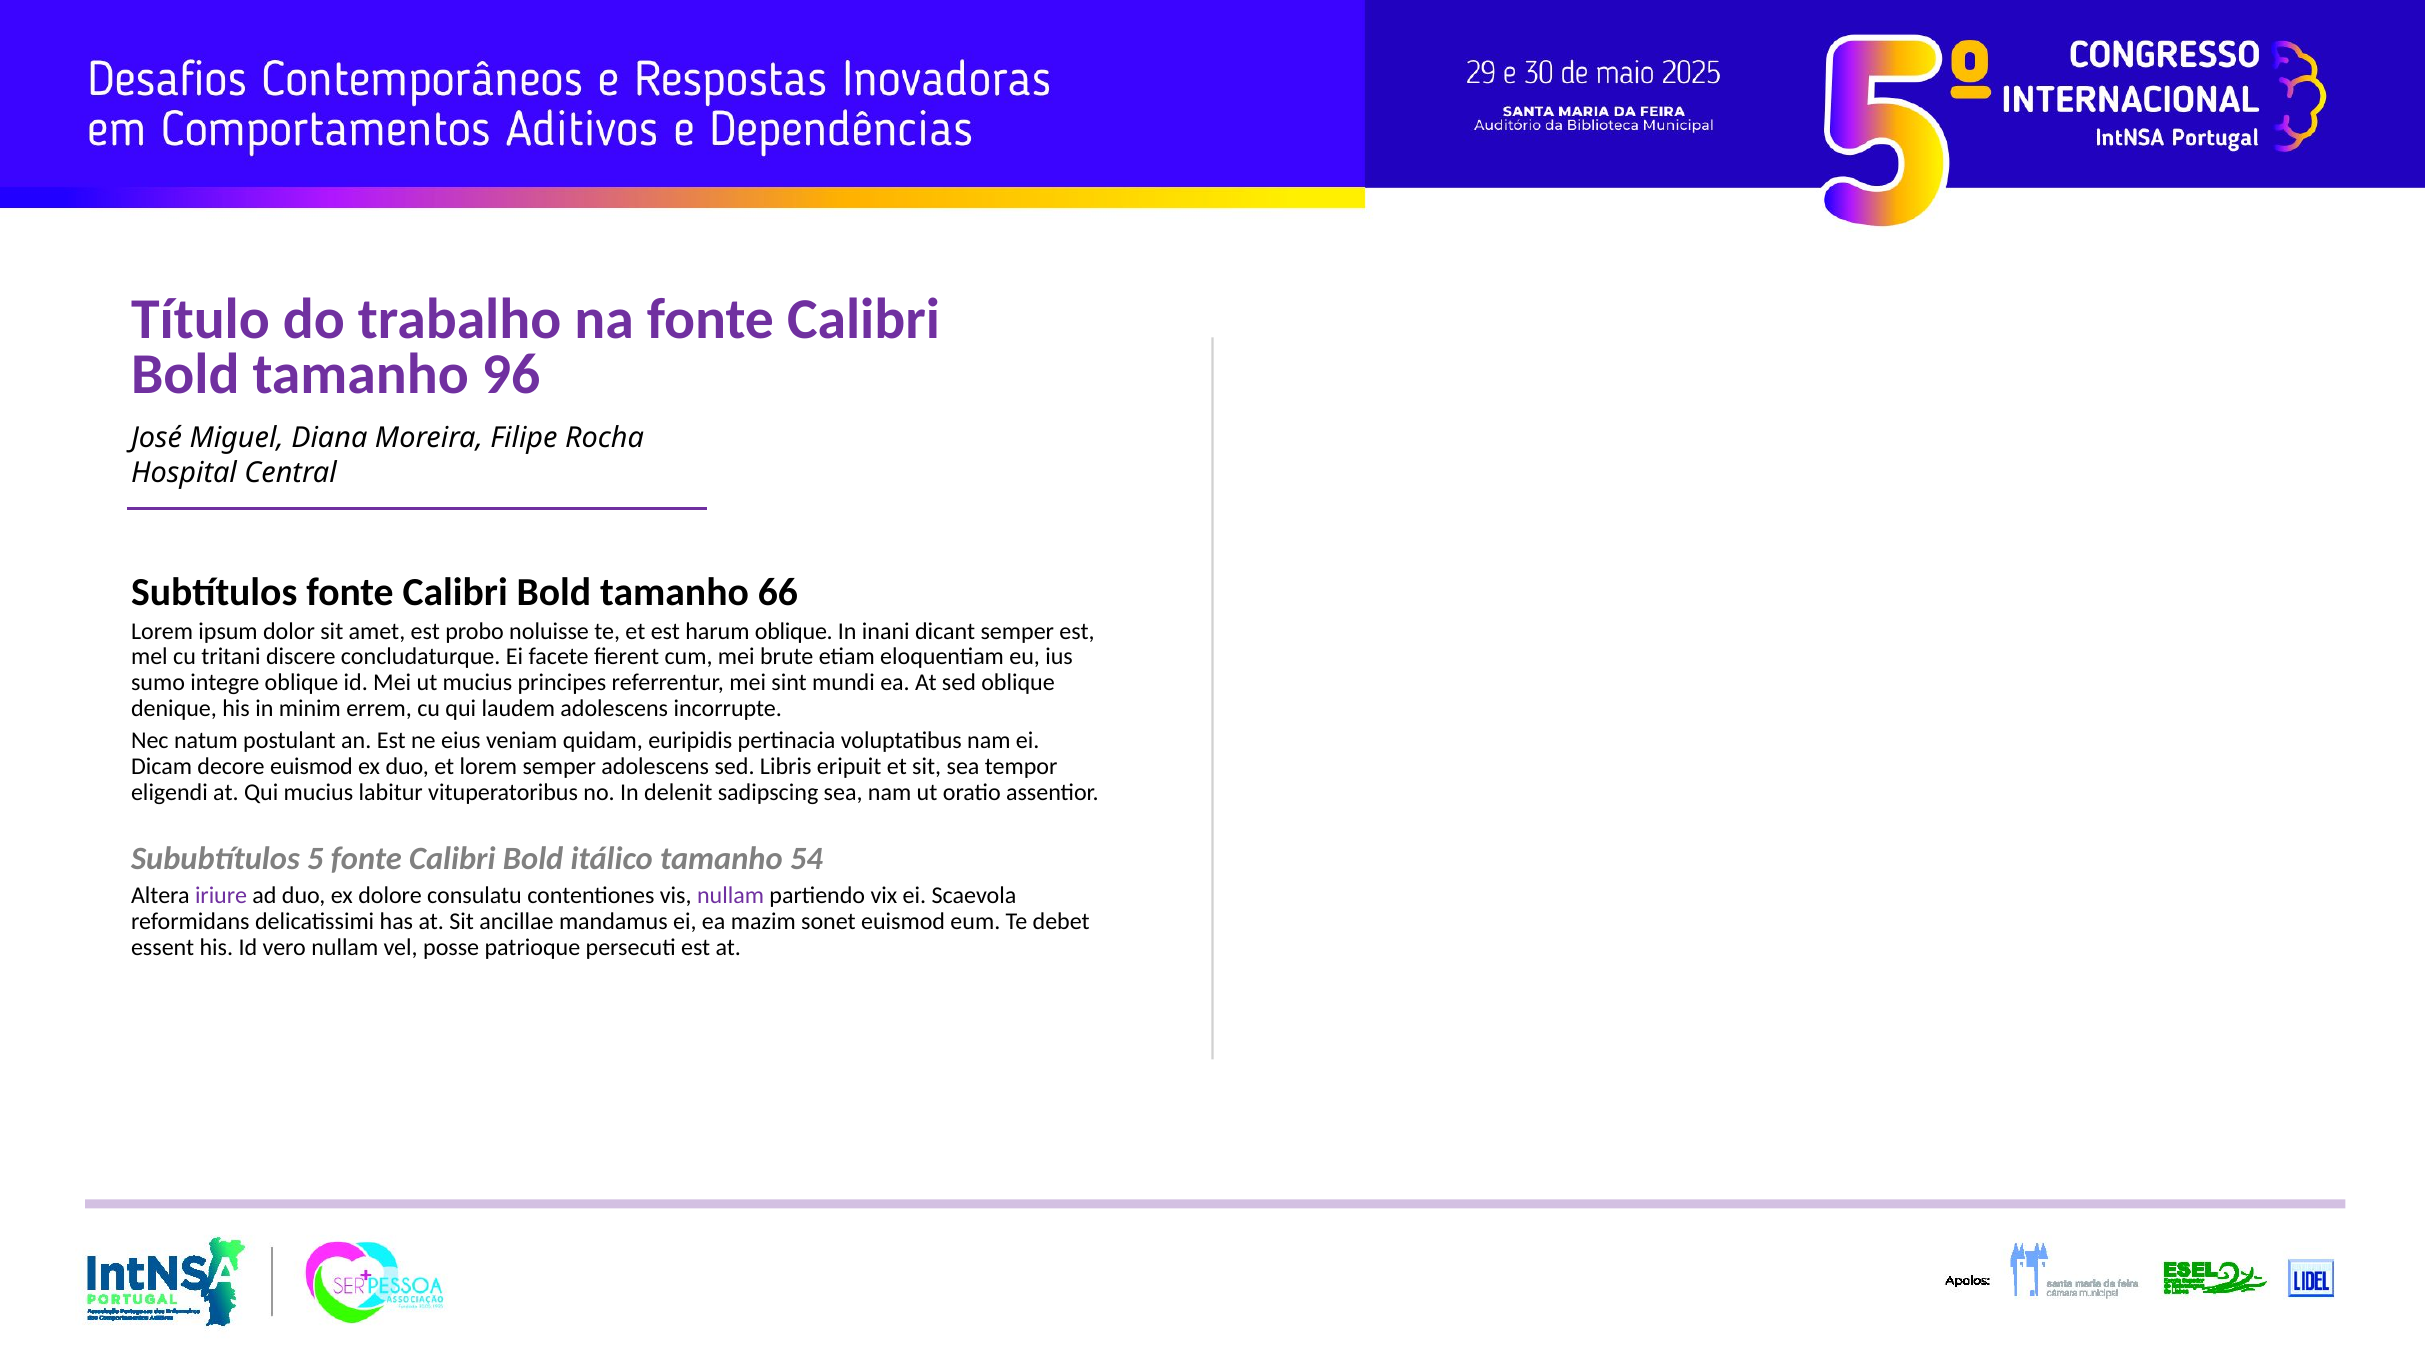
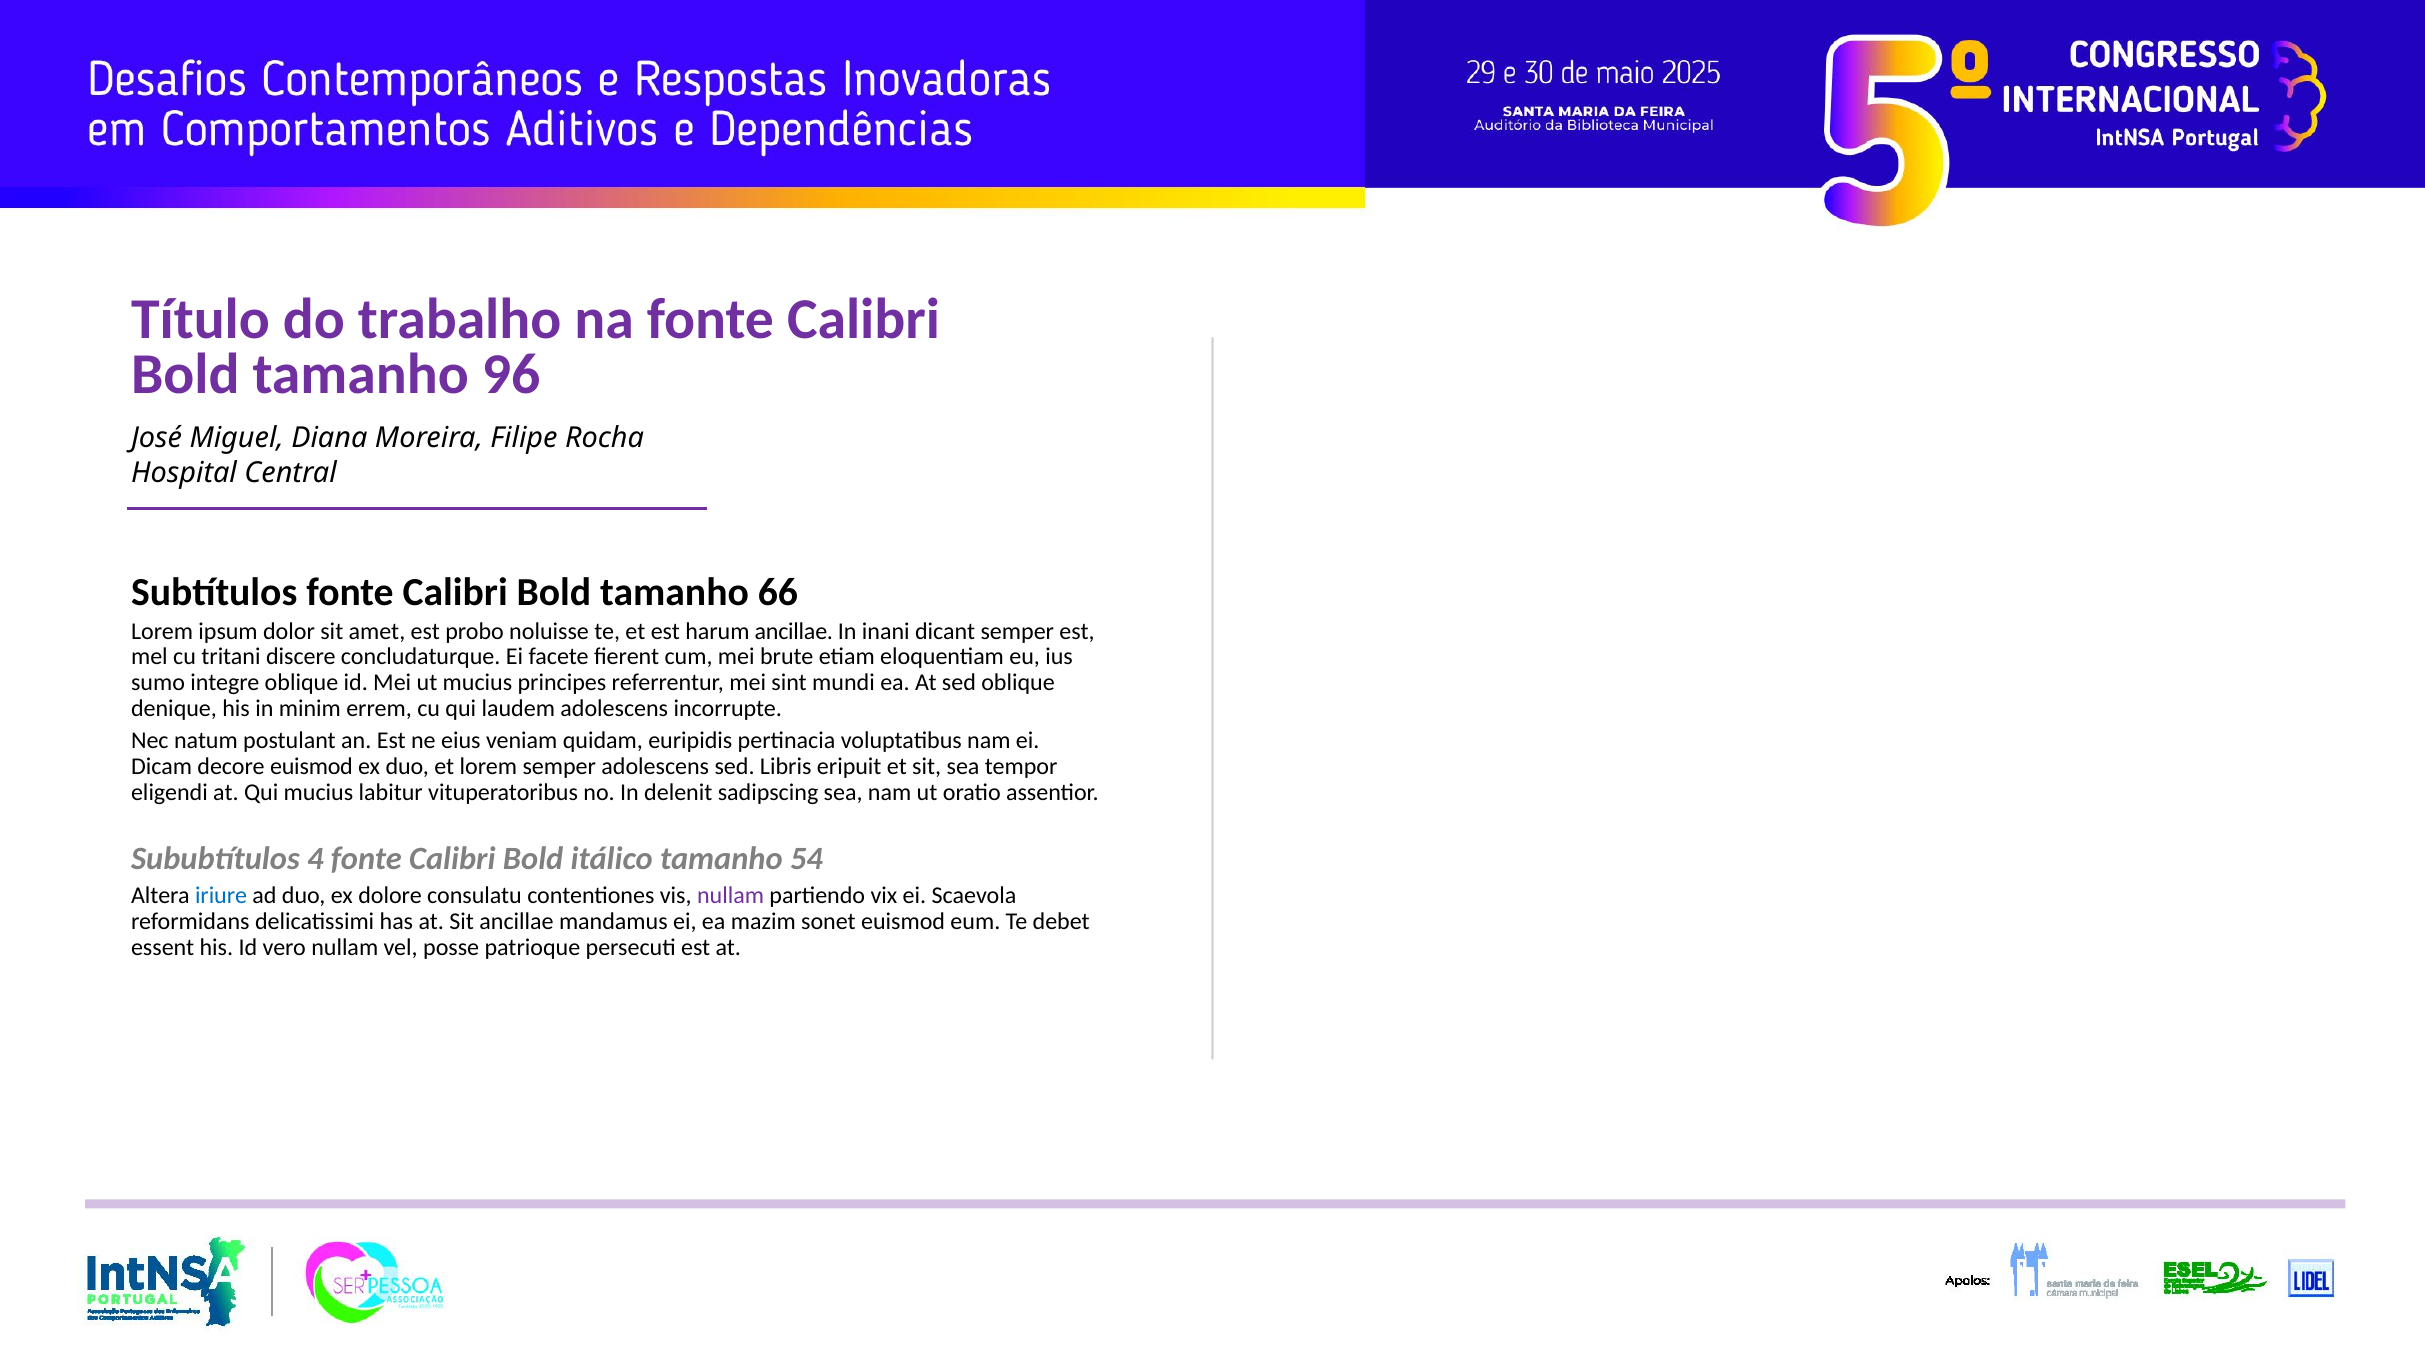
harum oblique: oblique -> ancillae (794, 631)
5: 5 -> 4 (315, 859)
iriure colour: purple -> blue (221, 895)
